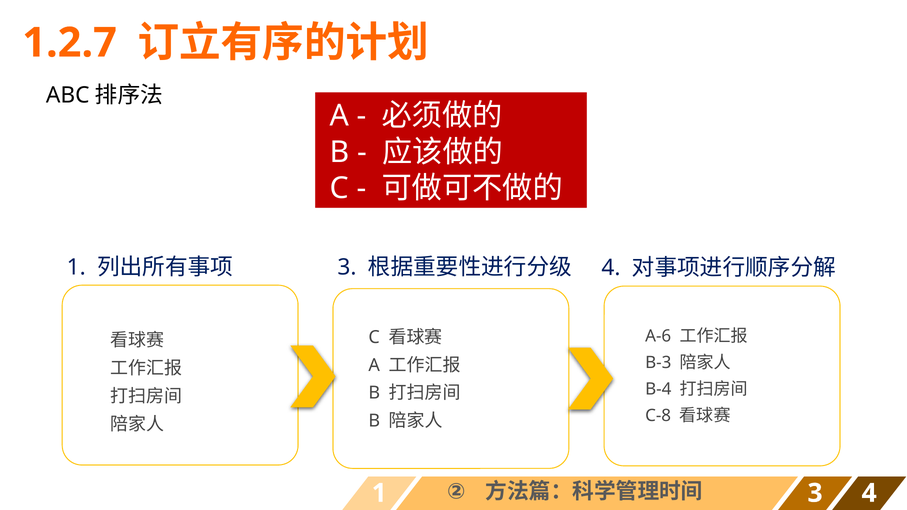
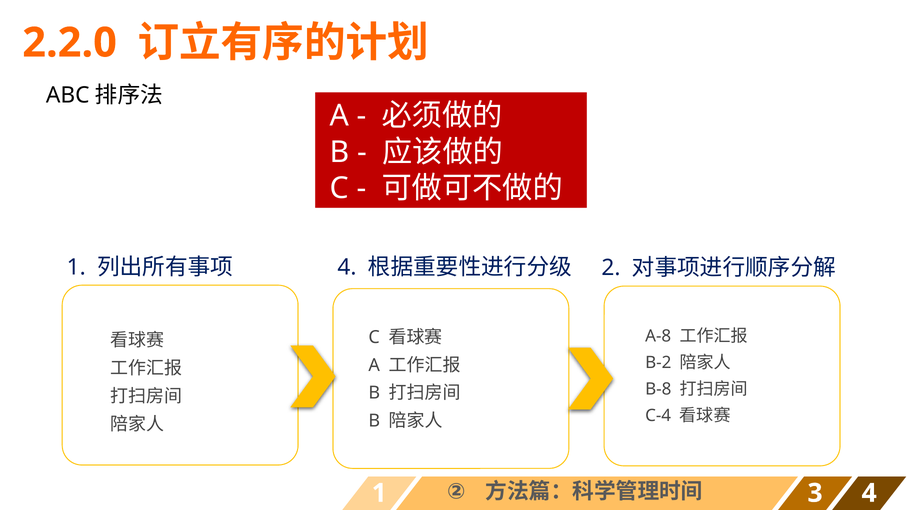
1.2.7: 1.2.7 -> 2.2.0 (70, 43)
3: 3 -> 4 (347, 267)
4: 4 -> 2 (611, 268)
A-6: A-6 -> A-8 (658, 336)
B-3: B-3 -> B-2 (658, 363)
B-4: B-4 -> B-8 (658, 389)
C-8: C-8 -> C-4 (658, 416)
